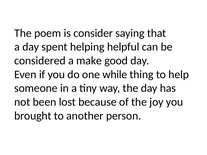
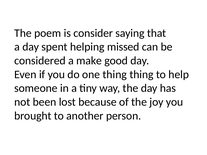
helpful: helpful -> missed (123, 47)
one while: while -> thing (115, 75)
